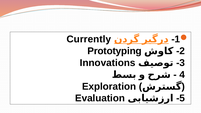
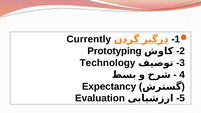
Innovations: Innovations -> Technology (108, 63)
Exploration: Exploration -> Expectancy (109, 86)
